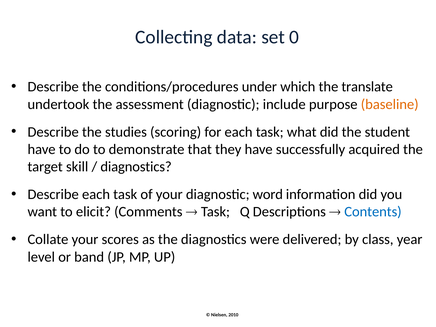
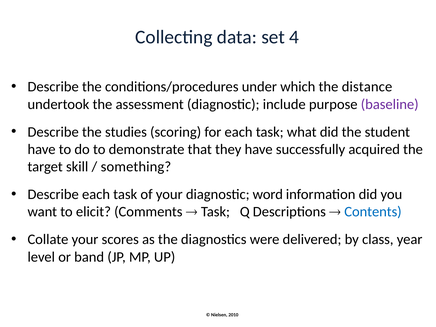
0: 0 -> 4 (294, 37)
translate: translate -> distance (367, 87)
baseline colour: orange -> purple (390, 104)
diagnostics: diagnostics -> something (136, 167)
